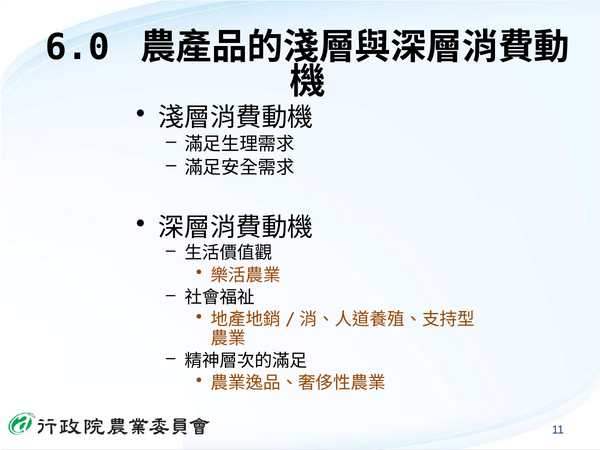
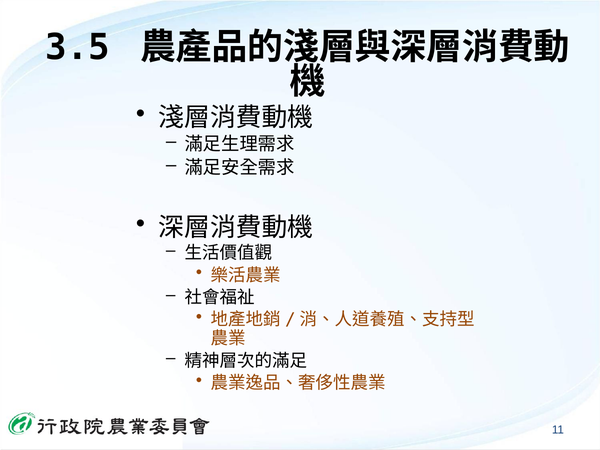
6.0: 6.0 -> 3.5 (78, 47)
